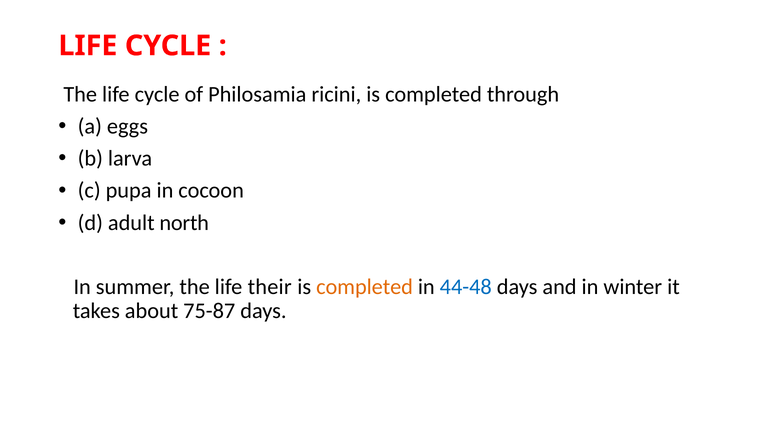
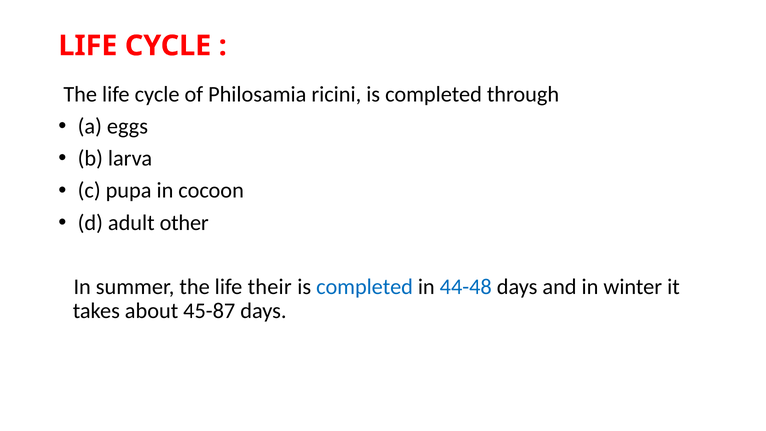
north: north -> other (184, 223)
completed colour: orange -> blue (365, 287)
75-87: 75-87 -> 45-87 (209, 311)
